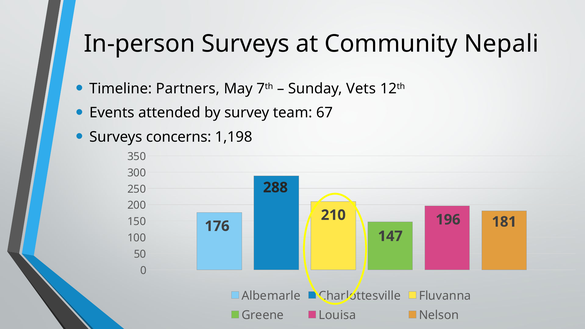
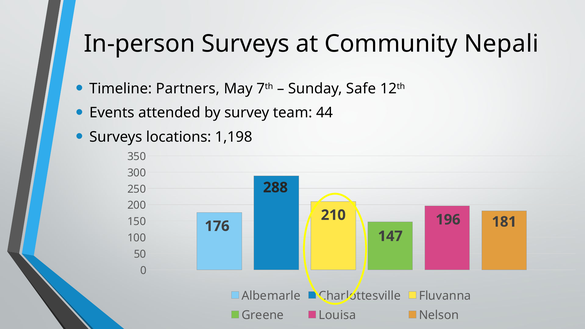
Vets: Vets -> Safe (361, 89)
67: 67 -> 44 (324, 113)
concerns: concerns -> locations (179, 137)
